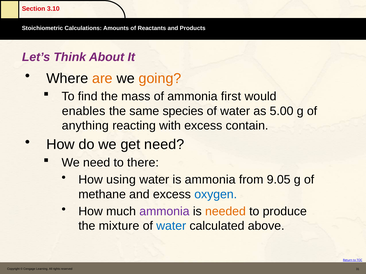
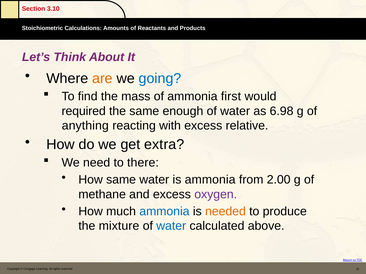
going colour: orange -> blue (160, 78)
enables: enables -> required (84, 111)
species: species -> enough (183, 111)
5.00: 5.00 -> 6.98 (282, 111)
contain: contain -> relative (247, 126)
get need: need -> extra (164, 145)
How using: using -> same (121, 180)
9.05: 9.05 -> 2.00 (279, 180)
oxygen colour: blue -> purple (216, 195)
ammonia colour: purple -> blue (164, 212)
